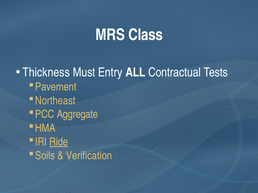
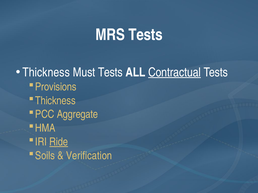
MRS Class: Class -> Tests (146, 35)
Must Entry: Entry -> Tests (110, 72)
Contractual underline: none -> present (175, 72)
Pavement: Pavement -> Provisions (56, 87)
Northeast: Northeast -> Thickness (55, 101)
